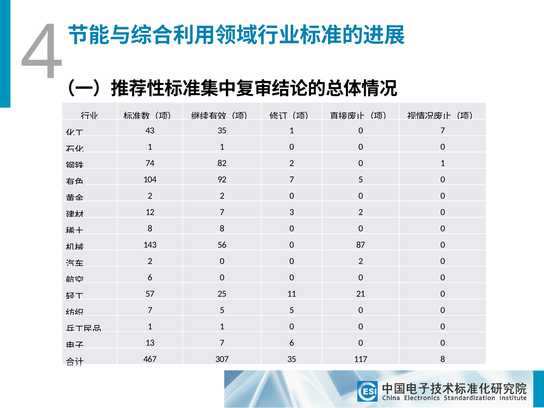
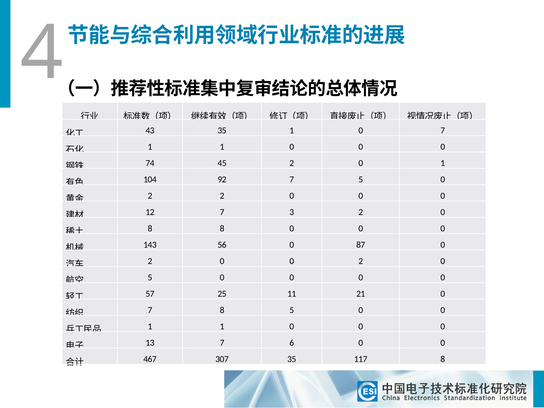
82: 82 -> 45 (222, 163)
6: 6 -> 5 (150, 278)
5: 5 -> 8 (222, 310)
